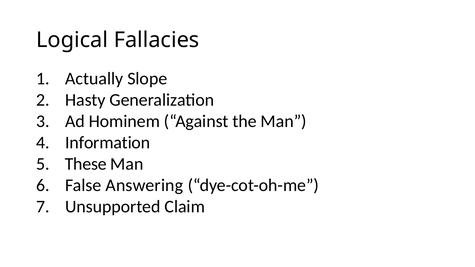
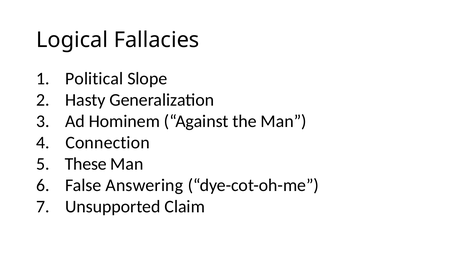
Actually: Actually -> Political (94, 79)
Information: Information -> Connection (108, 143)
